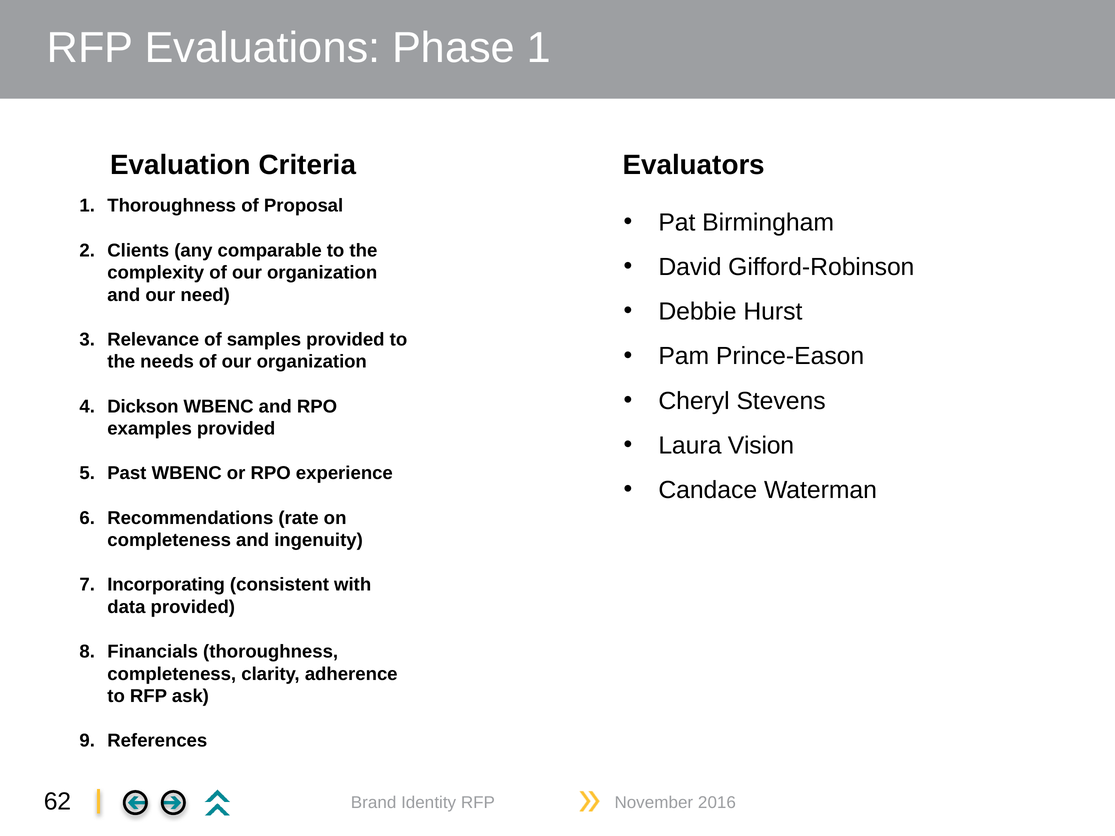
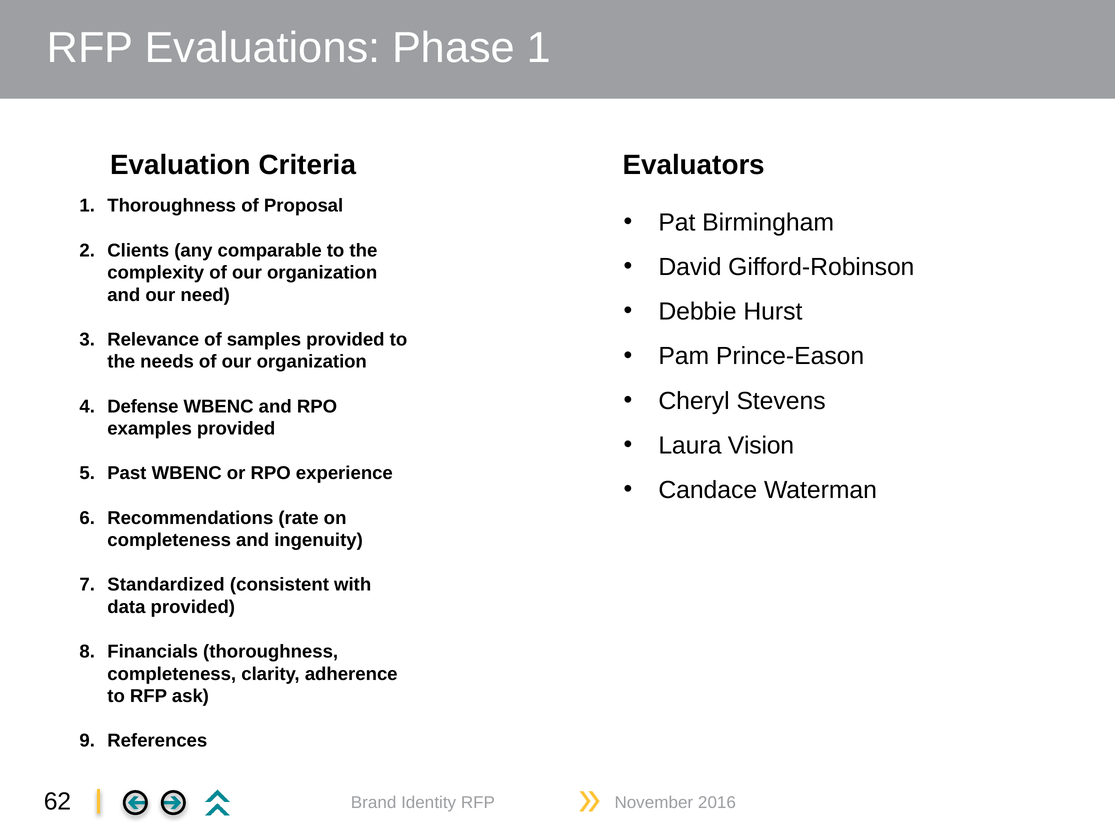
Dickson: Dickson -> Defense (143, 407)
Incorporating: Incorporating -> Standardized (166, 585)
